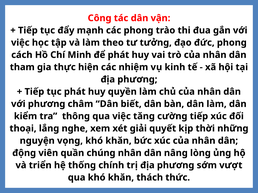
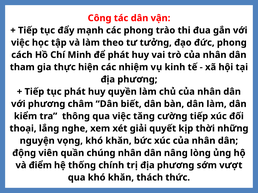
triển: triển -> điểm (40, 166)
